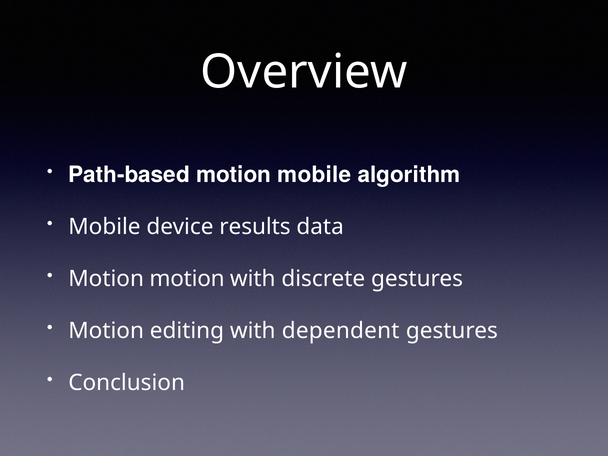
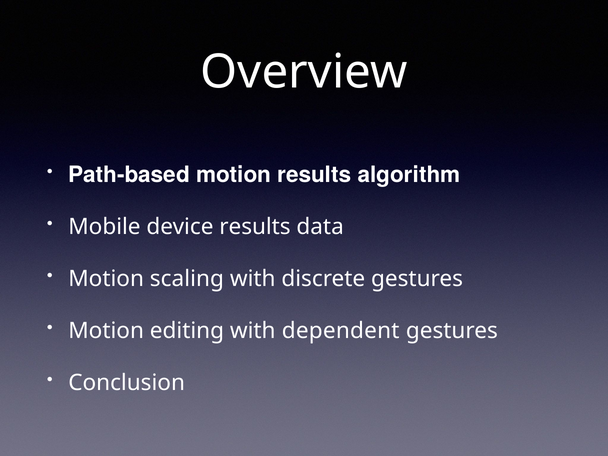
motion mobile: mobile -> results (314, 175)
Motion motion: motion -> scaling (187, 279)
